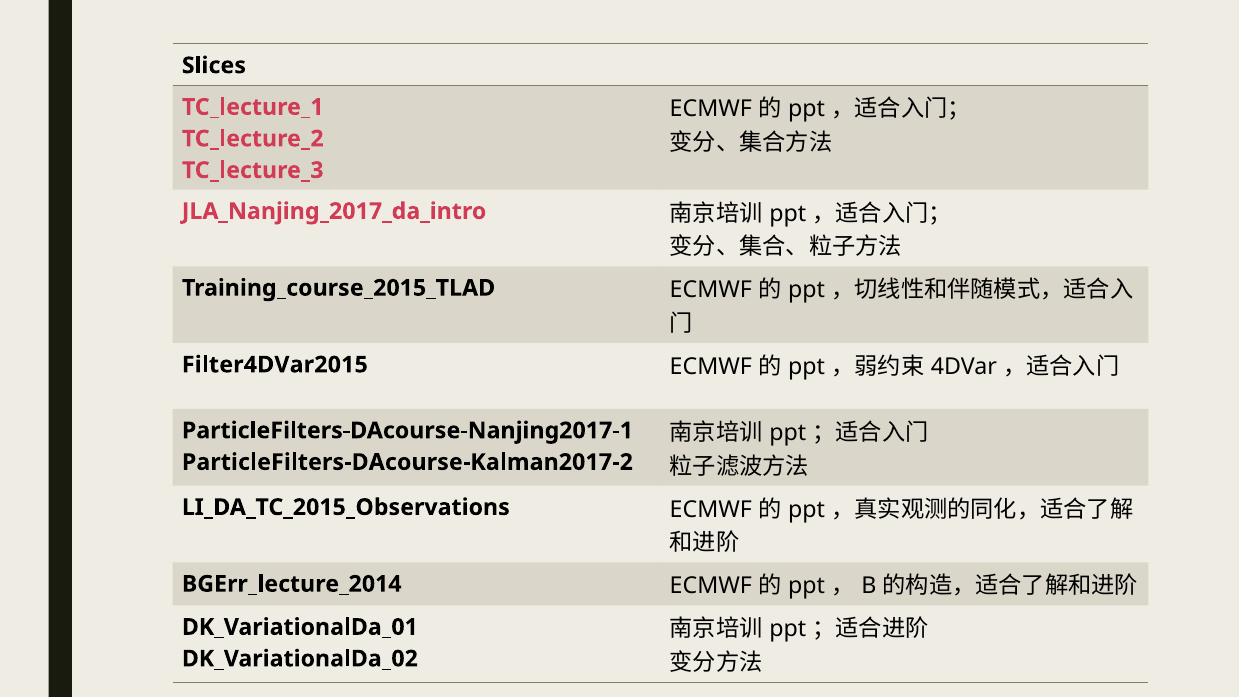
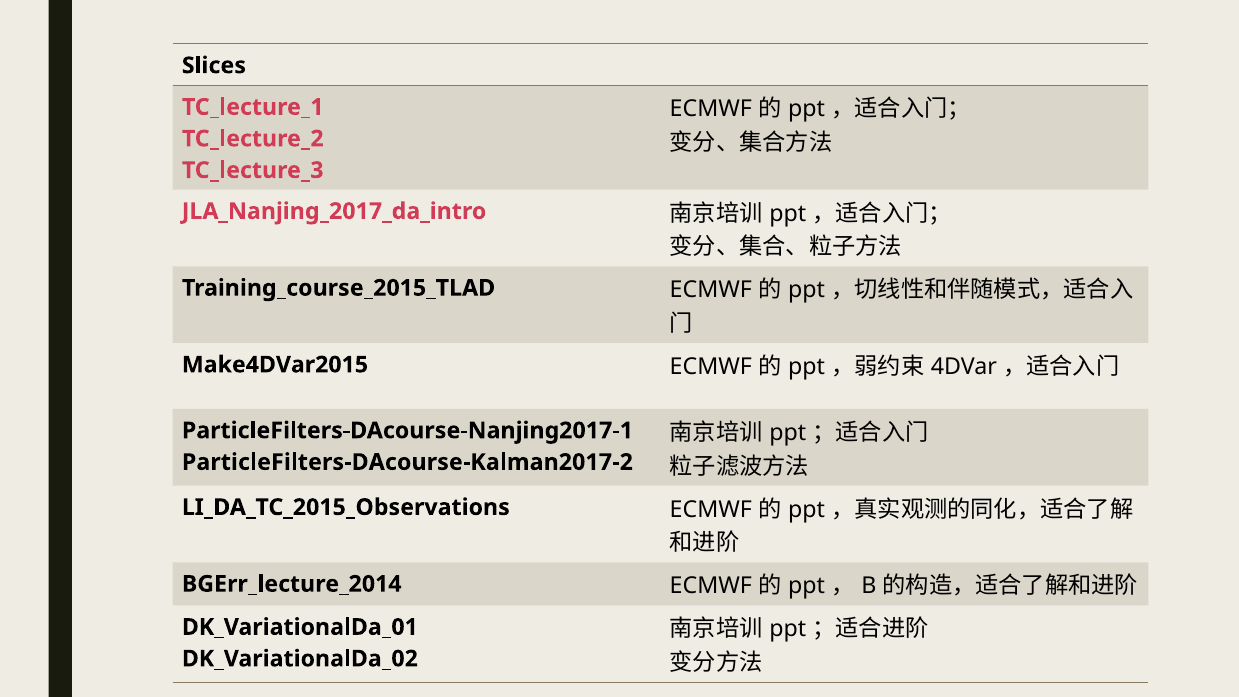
Filter4DVar2015: Filter4DVar2015 -> Make4DVar2015 (275, 365)
